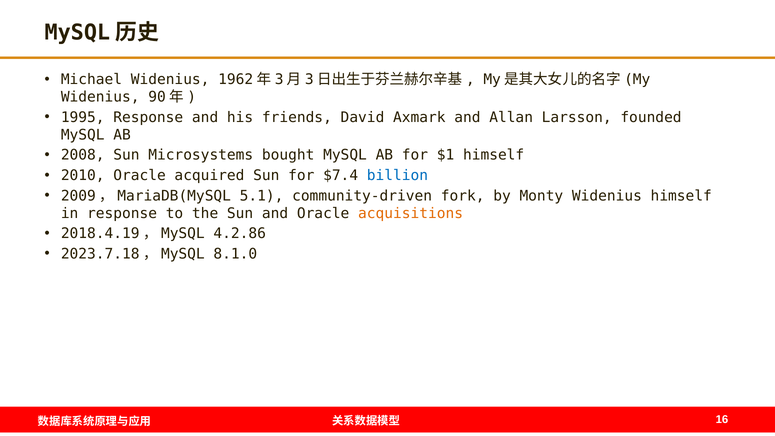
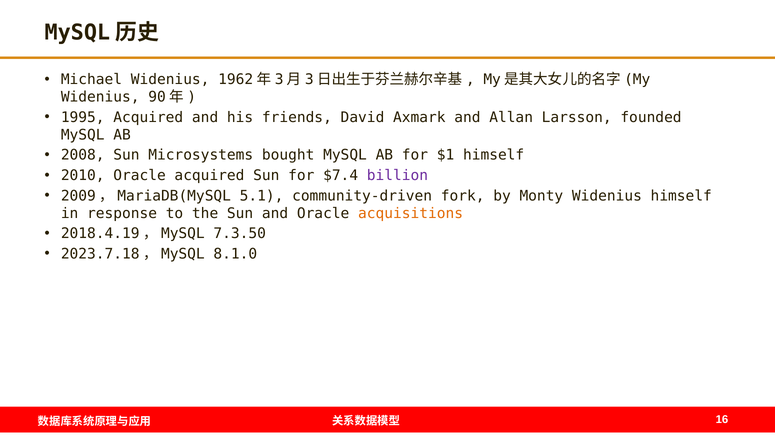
1995 Response: Response -> Acquired (148, 117)
billion colour: blue -> purple (397, 175)
4.2.86: 4.2.86 -> 7.3.50 (240, 234)
